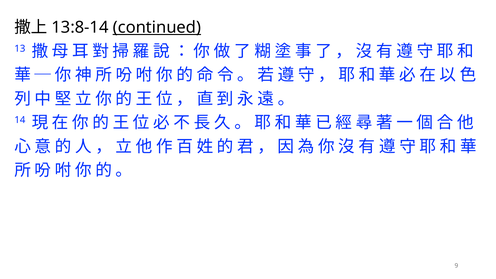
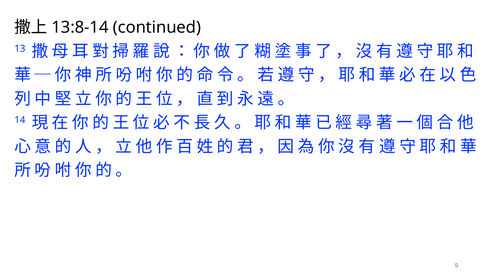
continued underline: present -> none (157, 27)
